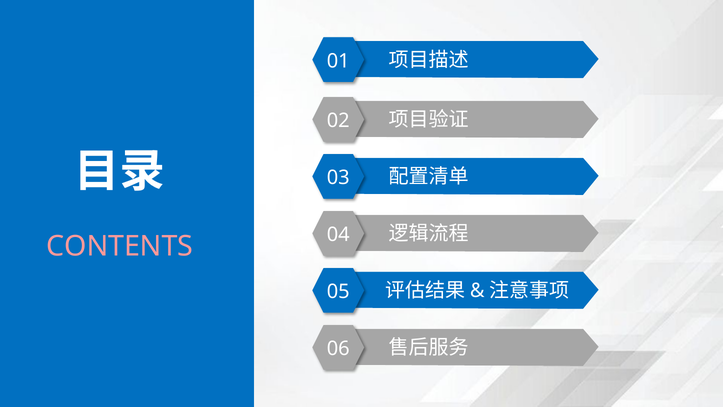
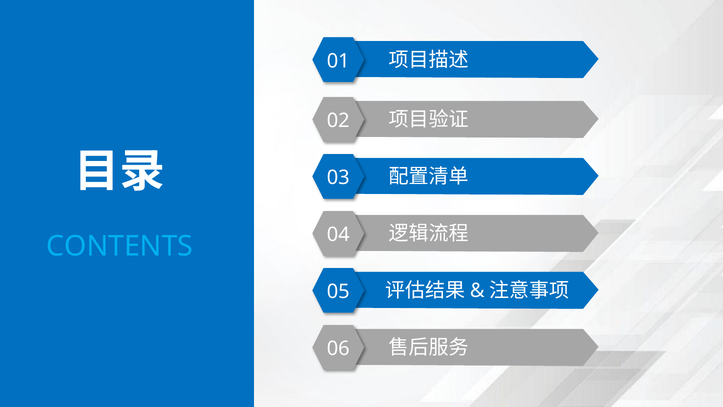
CONTENTS colour: pink -> light blue (120, 246)
